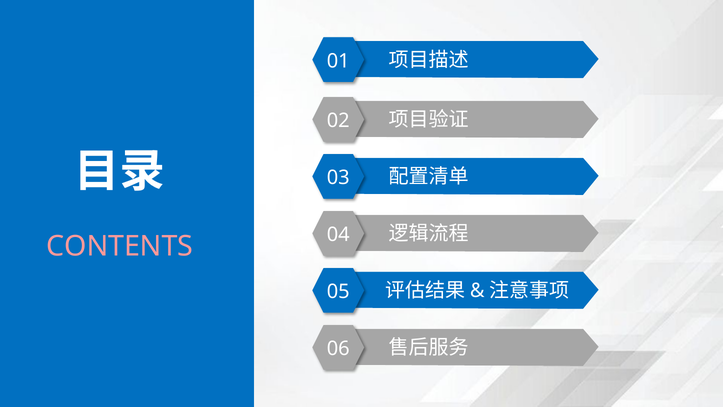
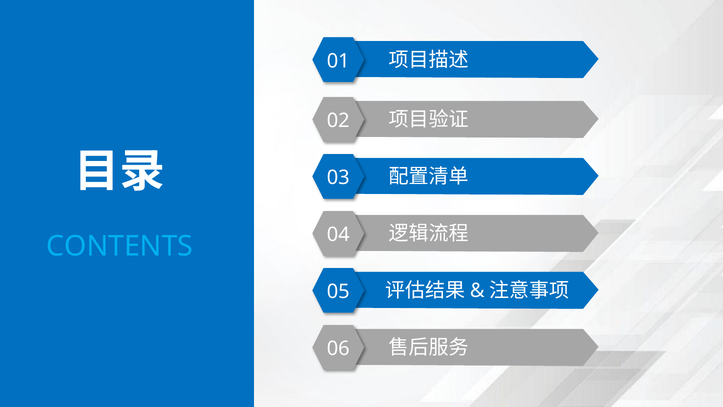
CONTENTS colour: pink -> light blue (120, 246)
